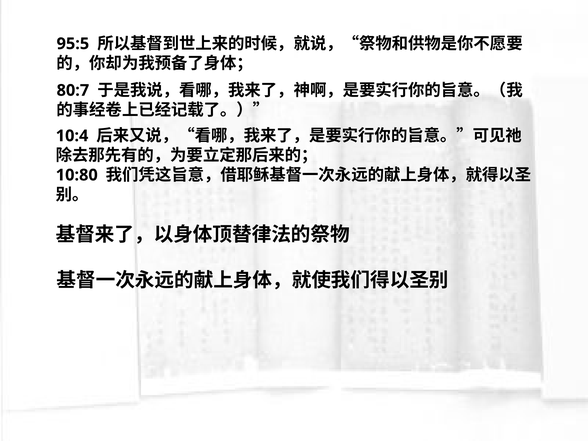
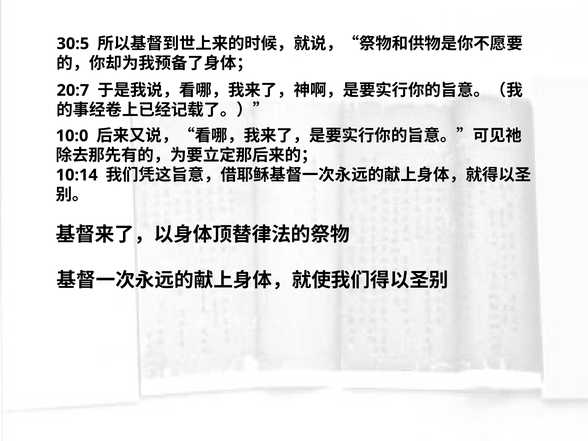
95:5: 95:5 -> 30:5 (73, 44)
80:7: 80:7 -> 20:7 (73, 90)
10:4: 10:4 -> 10:0 (72, 136)
10:80: 10:80 -> 10:14 (77, 175)
